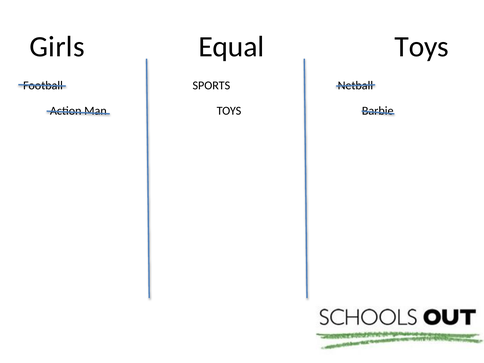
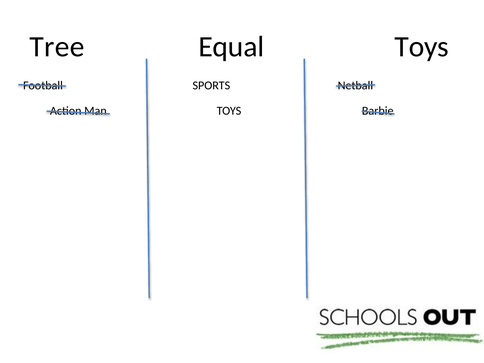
Girls: Girls -> Tree (57, 47)
